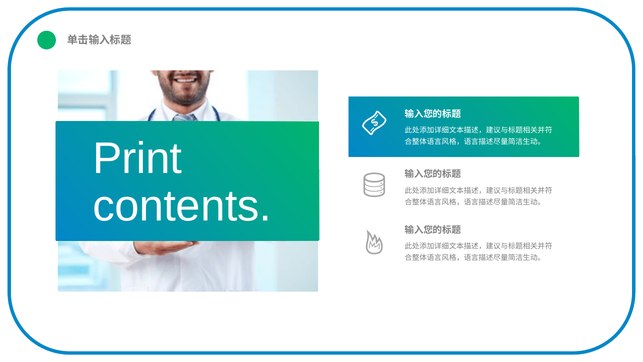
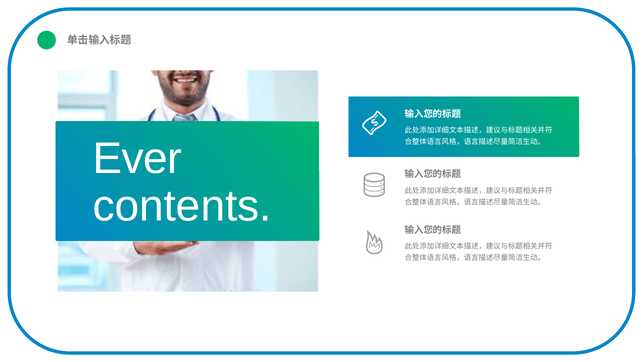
Print: Print -> Ever (137, 158)
